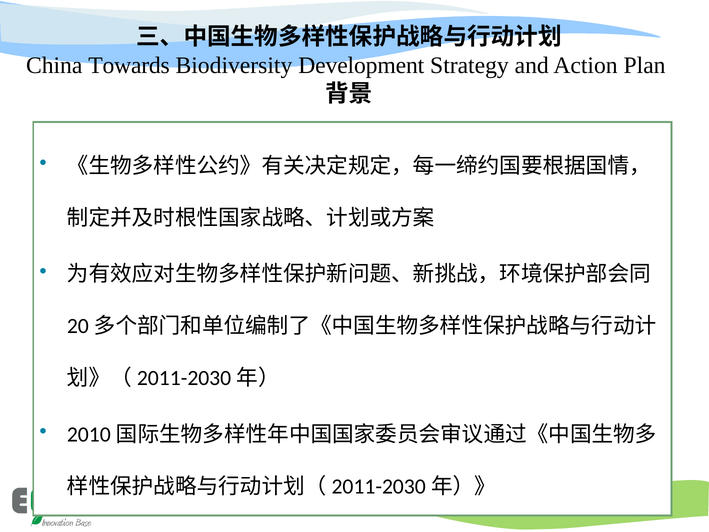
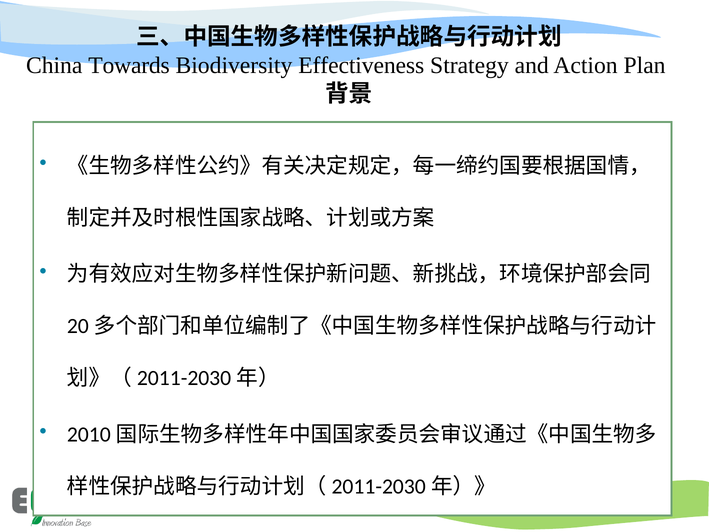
Development: Development -> Effectiveness (361, 65)
